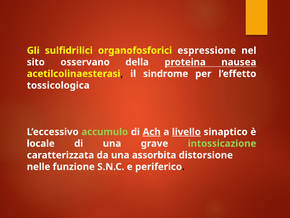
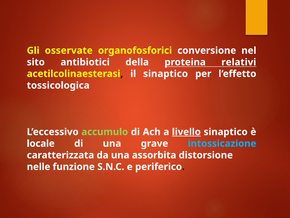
sulfidrilici: sulfidrilici -> osservate (69, 50)
espressione: espressione -> conversione (207, 50)
osservano: osservano -> antibiotici (85, 62)
nausea: nausea -> relativi (239, 62)
il sindrome: sindrome -> sinaptico (166, 74)
Ach underline: present -> none (152, 132)
intossicazione colour: light green -> light blue (222, 143)
